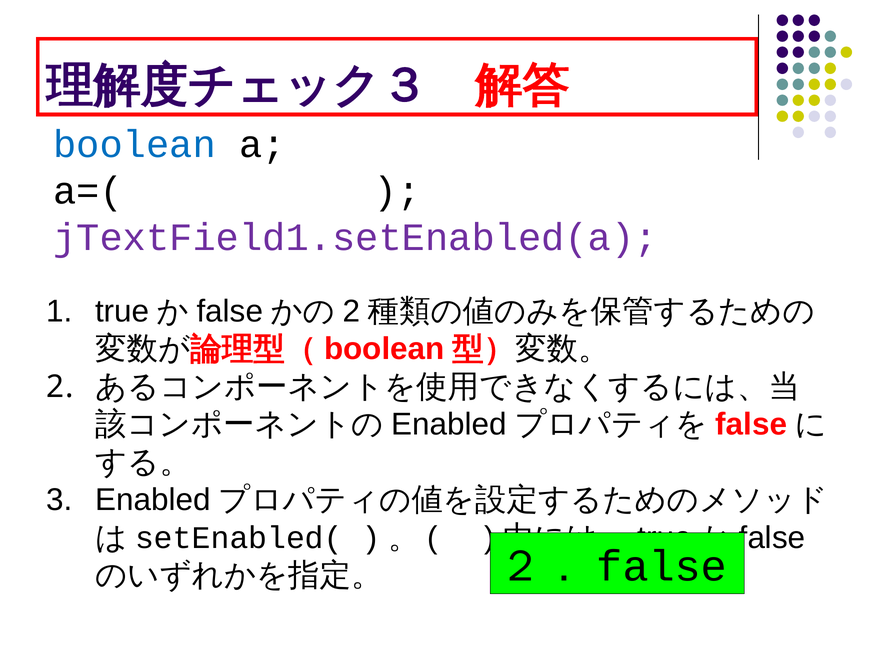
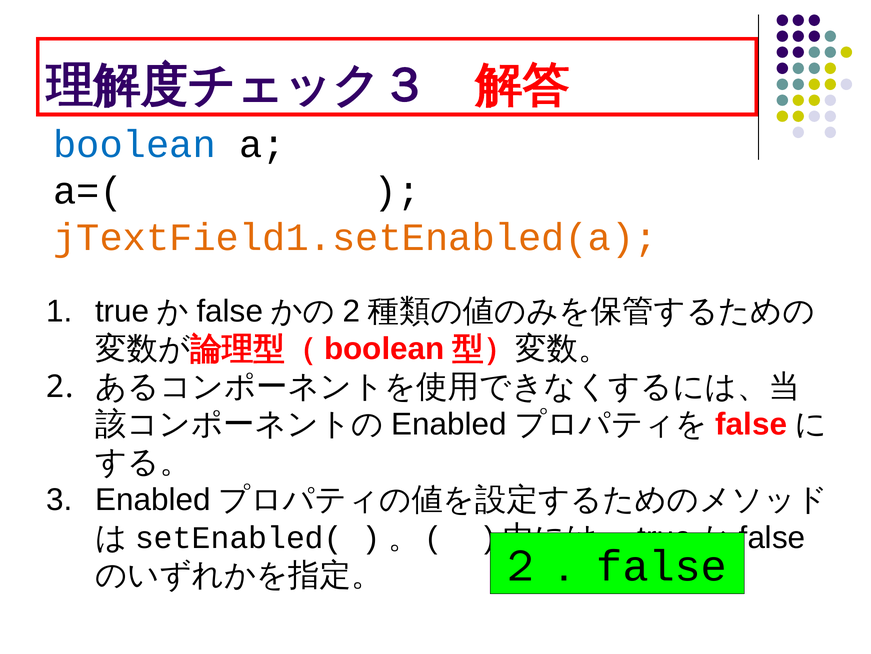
jTextField1.setEnabled(a colour: purple -> orange (355, 237)
